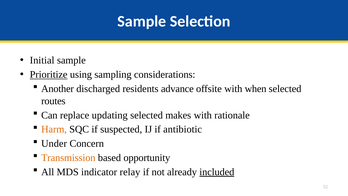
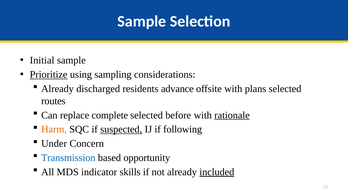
Another: Another -> Already (58, 89)
when: when -> plans (256, 89)
updating: updating -> complete (110, 115)
makes: makes -> before (178, 115)
rationale underline: none -> present (232, 115)
suspected underline: none -> present (121, 129)
antibiotic: antibiotic -> following (183, 129)
Transmission colour: orange -> blue (68, 158)
relay: relay -> skills (130, 172)
